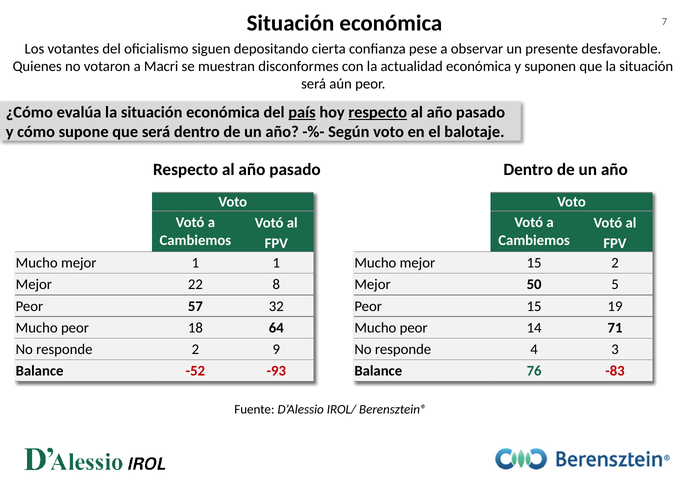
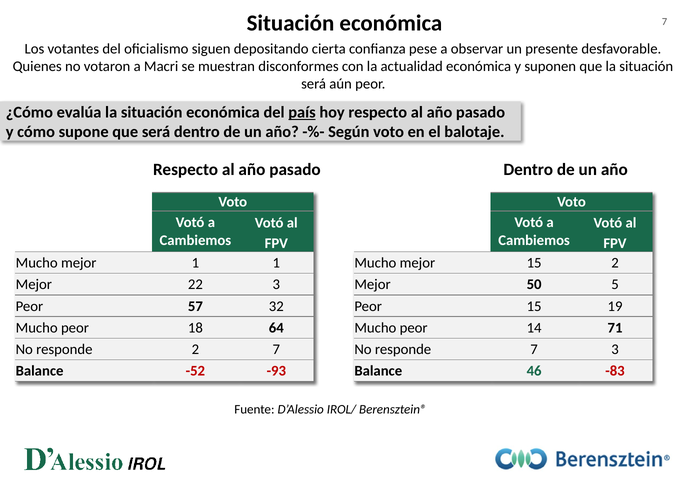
respecto underline: present -> none (378, 112)
22 8: 8 -> 3 (276, 285)
2 9: 9 -> 7 (276, 350)
responde 4: 4 -> 7 (534, 350)
76: 76 -> 46 (534, 371)
